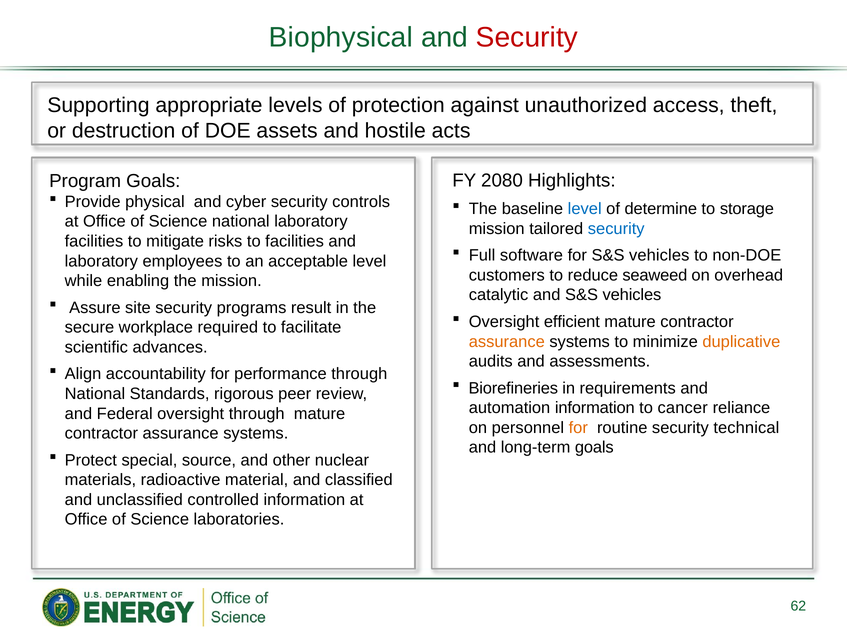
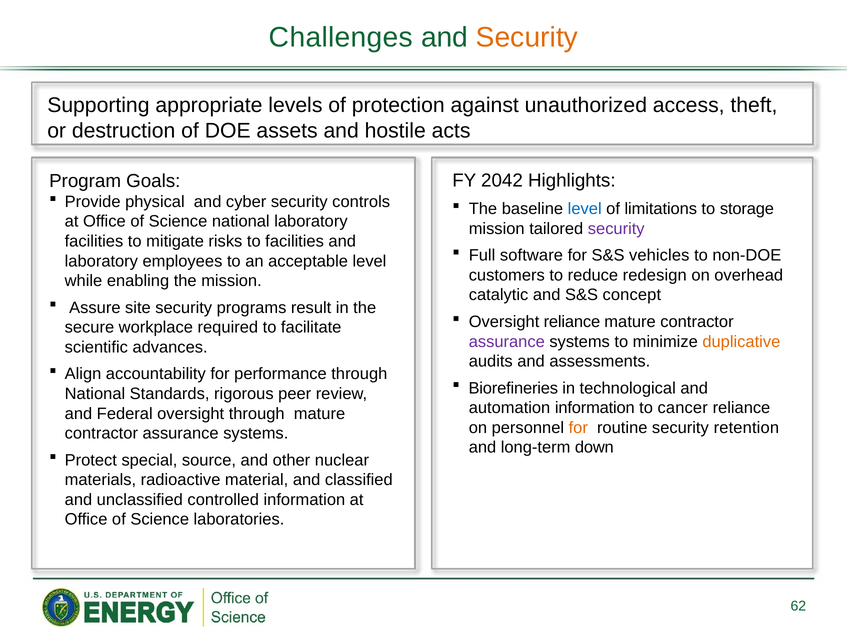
Biophysical: Biophysical -> Challenges (341, 38)
Security colour: red -> orange (527, 38)
2080: 2080 -> 2042 (502, 181)
determine: determine -> limitations (661, 209)
security colour: blue -> purple (616, 229)
seaweed: seaweed -> redesign (655, 275)
and S&S vehicles: vehicles -> concept (632, 295)
Oversight efficient: efficient -> reliance (572, 322)
assurance colour: orange -> purple (507, 342)
requirements: requirements -> technological (628, 388)
technical: technical -> retention (746, 428)
long-term goals: goals -> down (594, 448)
